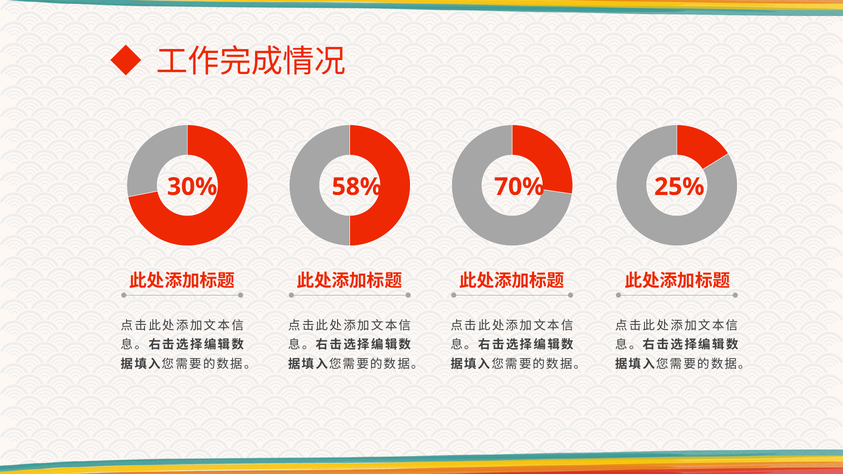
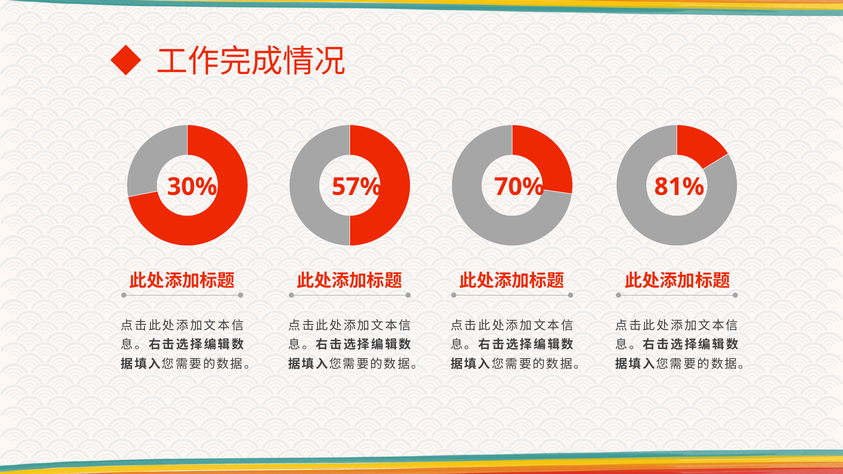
58%: 58% -> 57% (357, 187)
25%: 25% -> 81% (679, 187)
